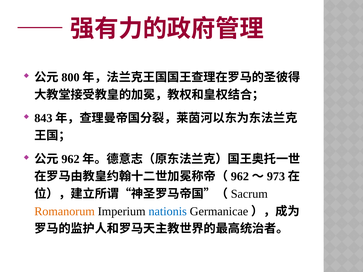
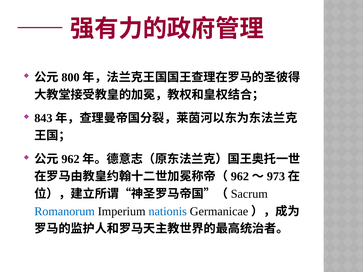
Romanorum colour: orange -> blue (65, 211)
